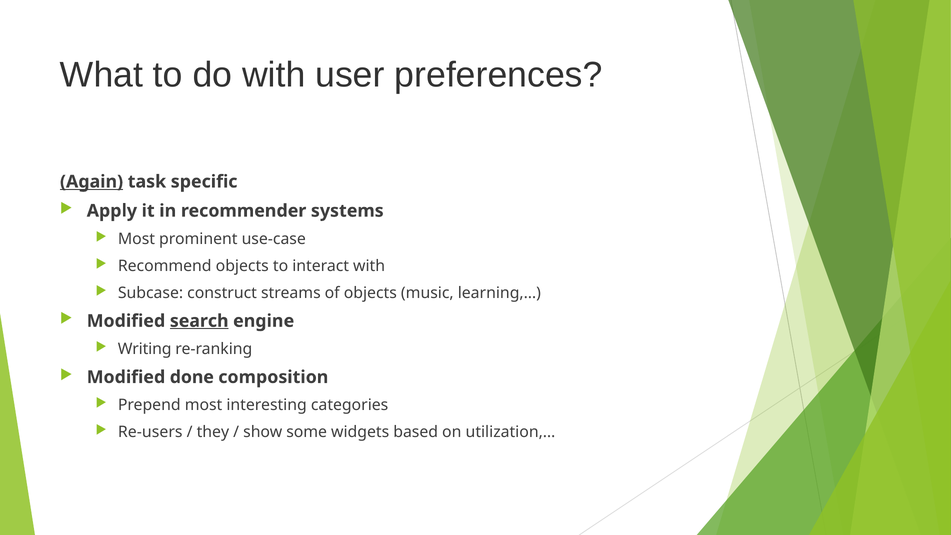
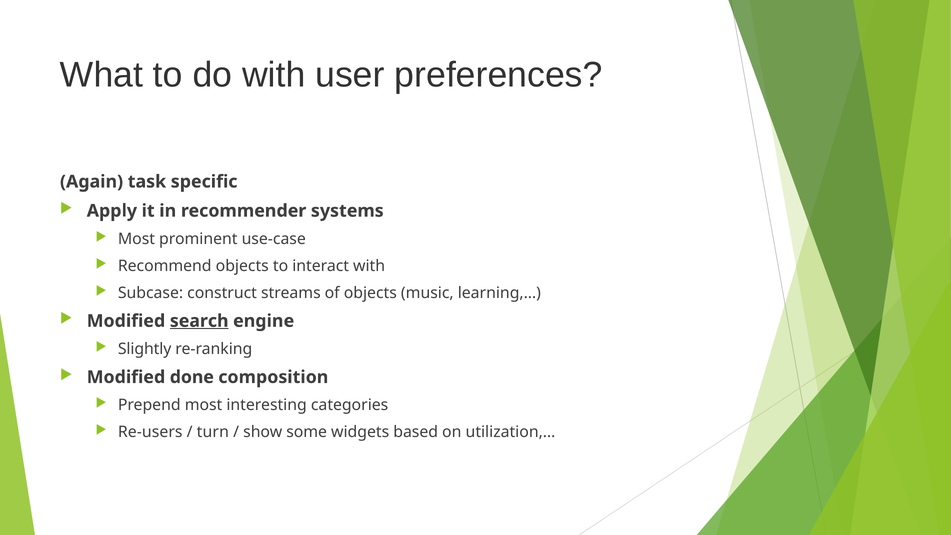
Again underline: present -> none (92, 182)
Writing: Writing -> Slightly (145, 349)
they: they -> turn (213, 432)
